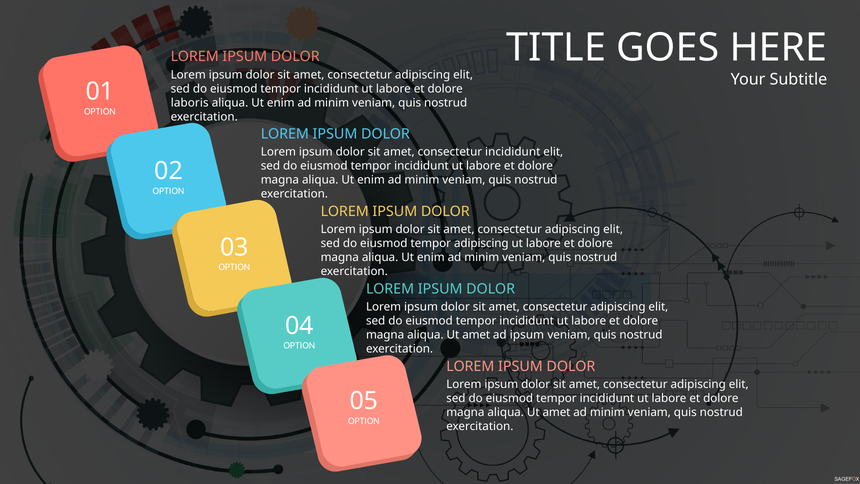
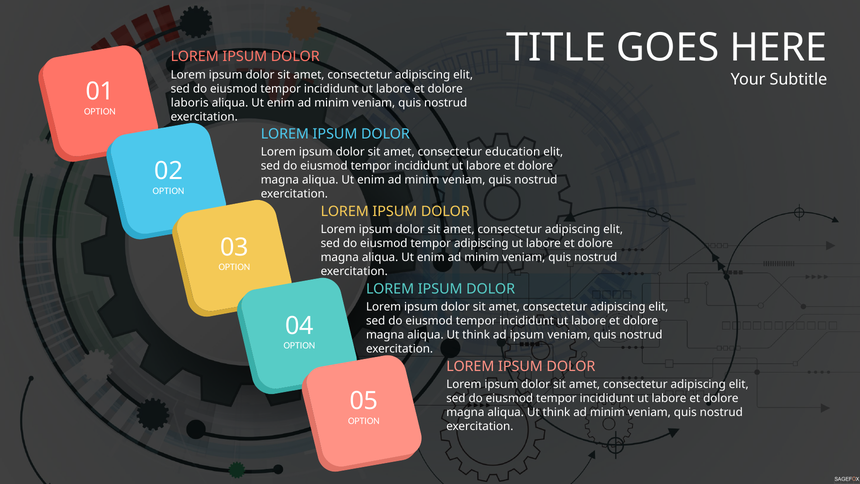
consectetur incididunt: incididunt -> education (513, 152)
amet: amet -> think (476, 335)
amet: amet -> think (556, 412)
